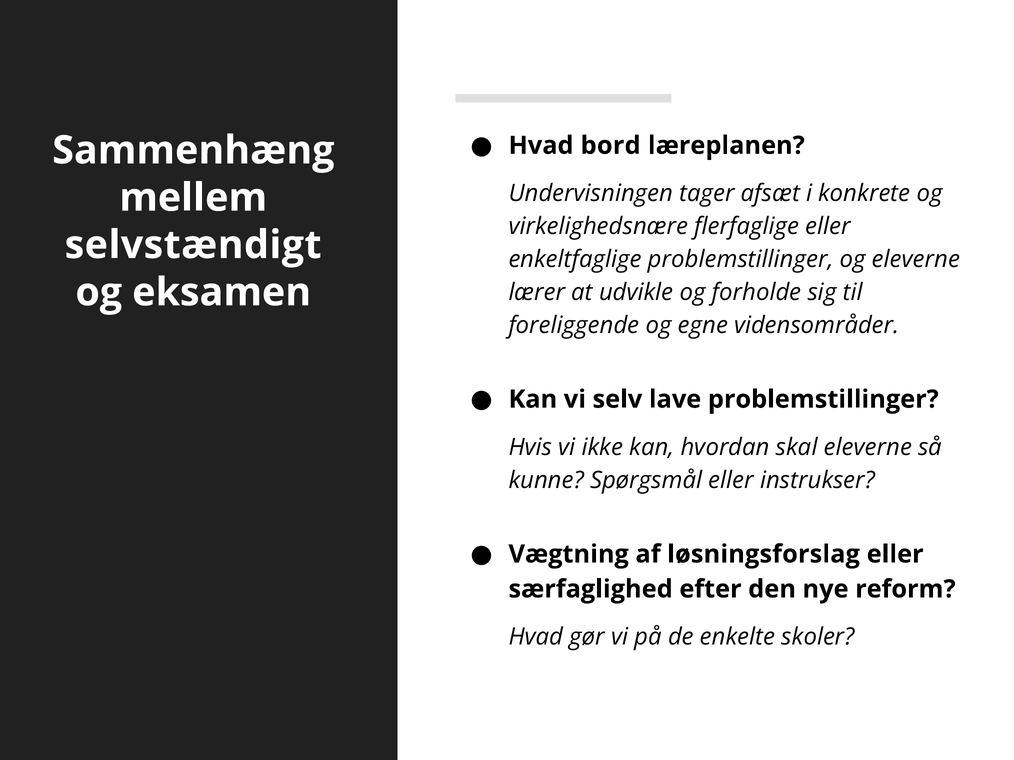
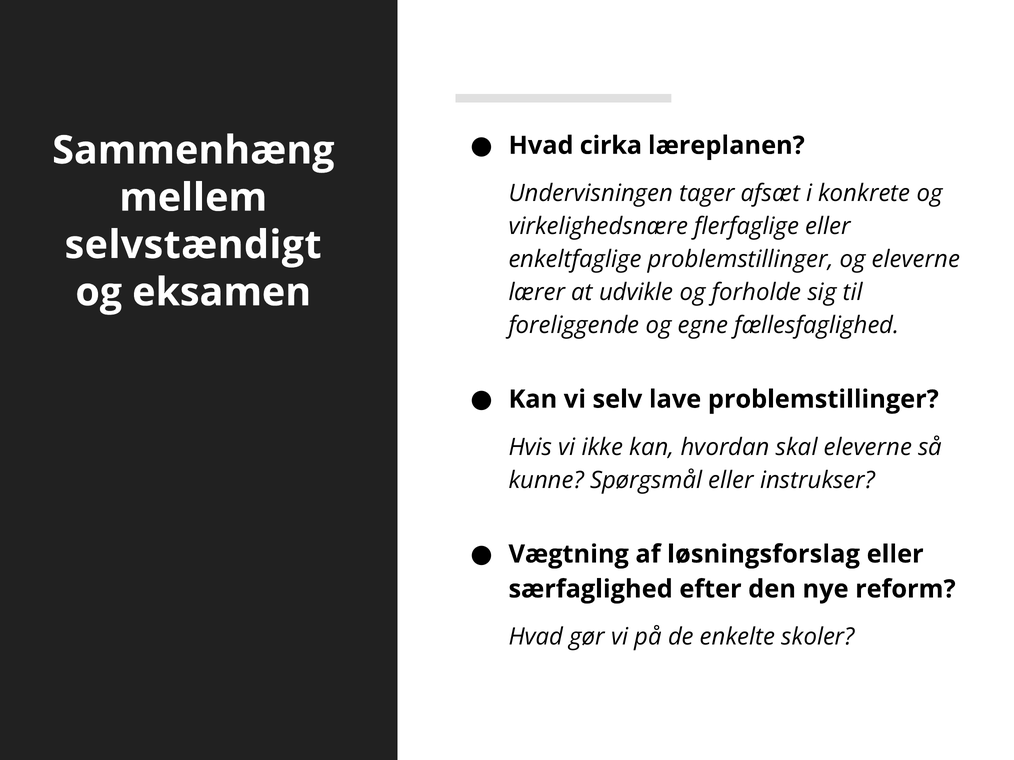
bord: bord -> cirka (611, 146)
vidensområder: vidensområder -> fællesfaglighed (817, 326)
